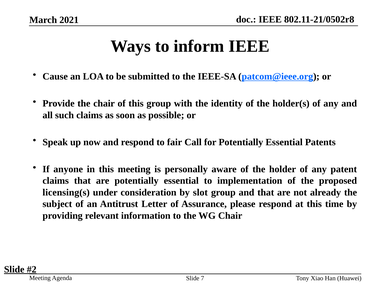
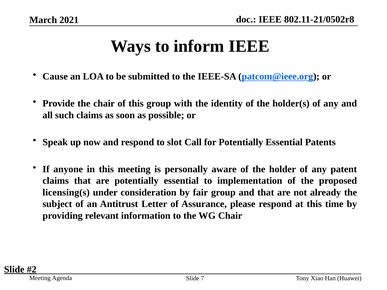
fair: fair -> slot (174, 142)
slot: slot -> fair (200, 193)
